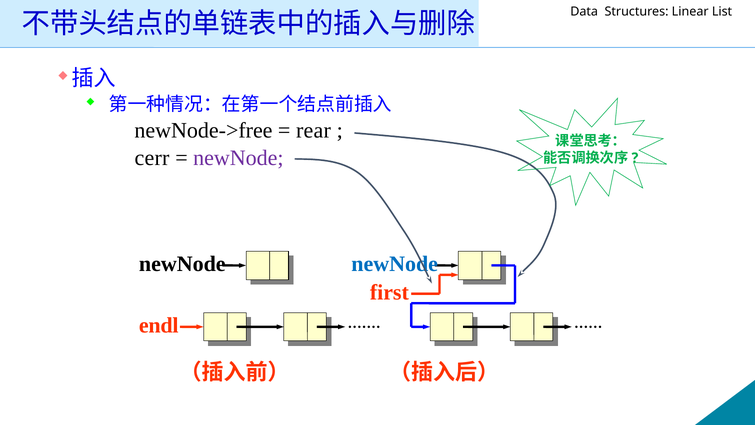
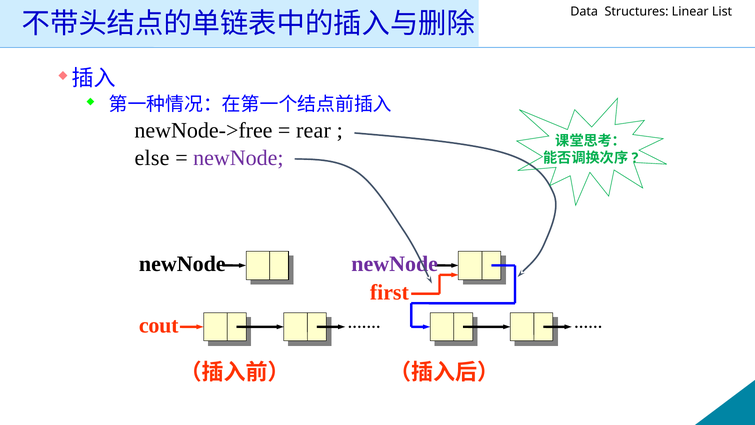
cerr: cerr -> else (152, 158)
newNode colour: blue -> purple (395, 264)
endl: endl -> cout (159, 325)
